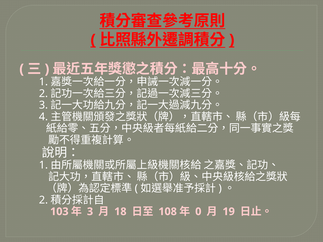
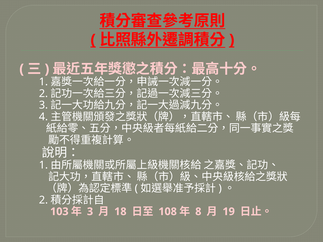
0: 0 -> 8 (198, 212)
